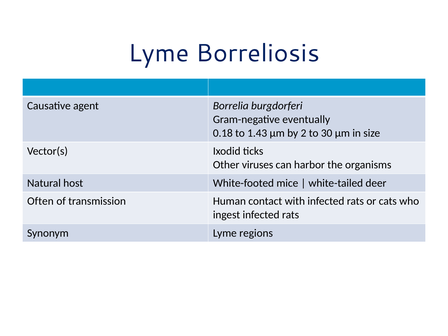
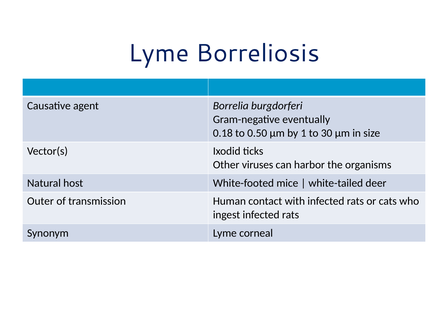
1.43: 1.43 -> 0.50 (257, 133)
2: 2 -> 1 (304, 133)
Often: Often -> Outer (40, 201)
regions: regions -> corneal (256, 233)
